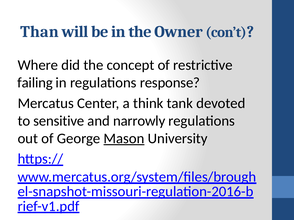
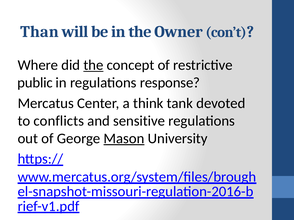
the underline: none -> present (93, 65)
failing: failing -> public (35, 83)
sensitive: sensitive -> conflicts (59, 121)
narrowly: narrowly -> sensitive (139, 121)
